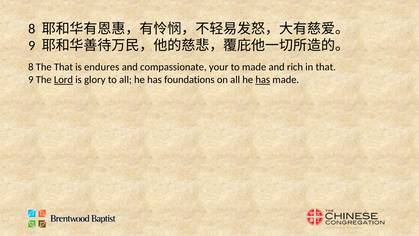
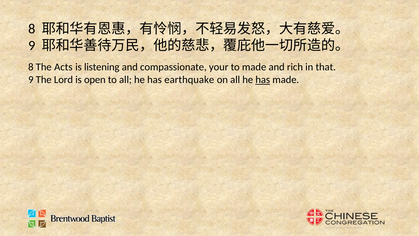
The That: That -> Acts (63, 67)
endures: endures -> listening (102, 67)
Lord underline: present -> none (63, 80)
glory: glory -> open (95, 80)
foundations: foundations -> earthquake (189, 80)
